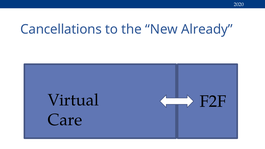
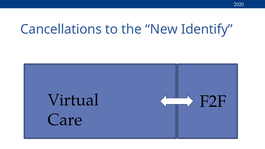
Already: Already -> Identify (207, 29)
